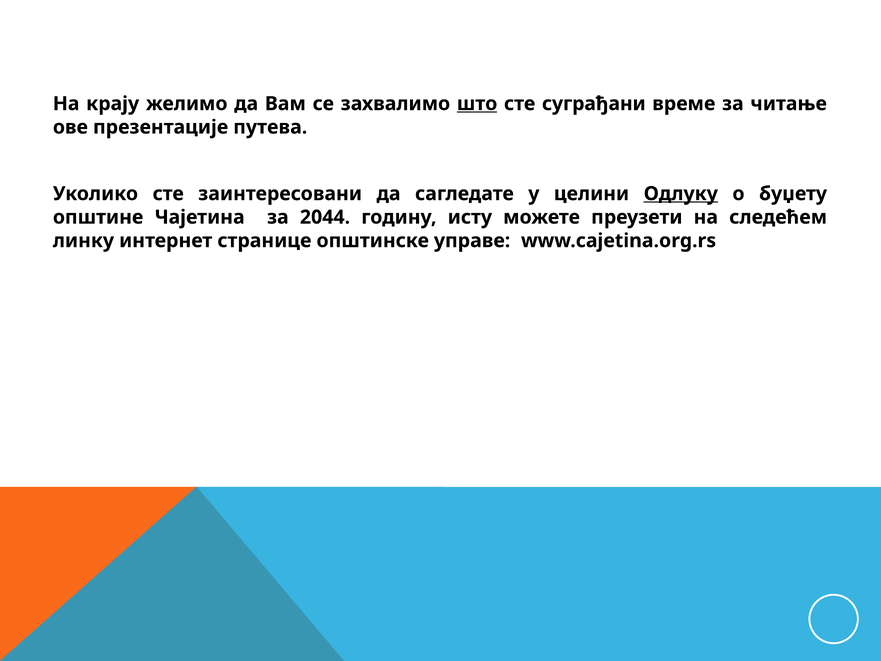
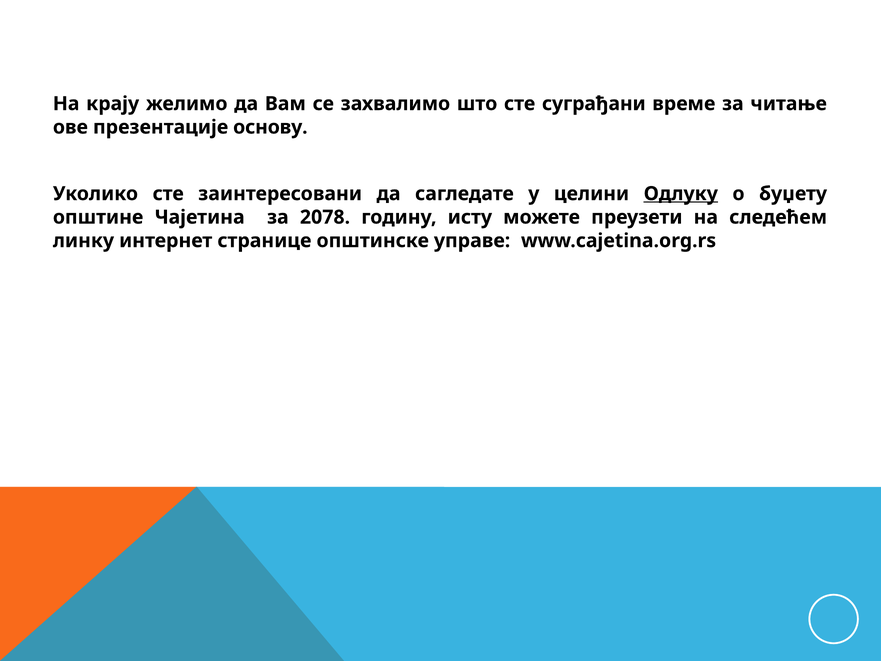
што underline: present -> none (477, 104)
путева: путева -> основу (270, 127)
2044: 2044 -> 2078 (325, 217)
